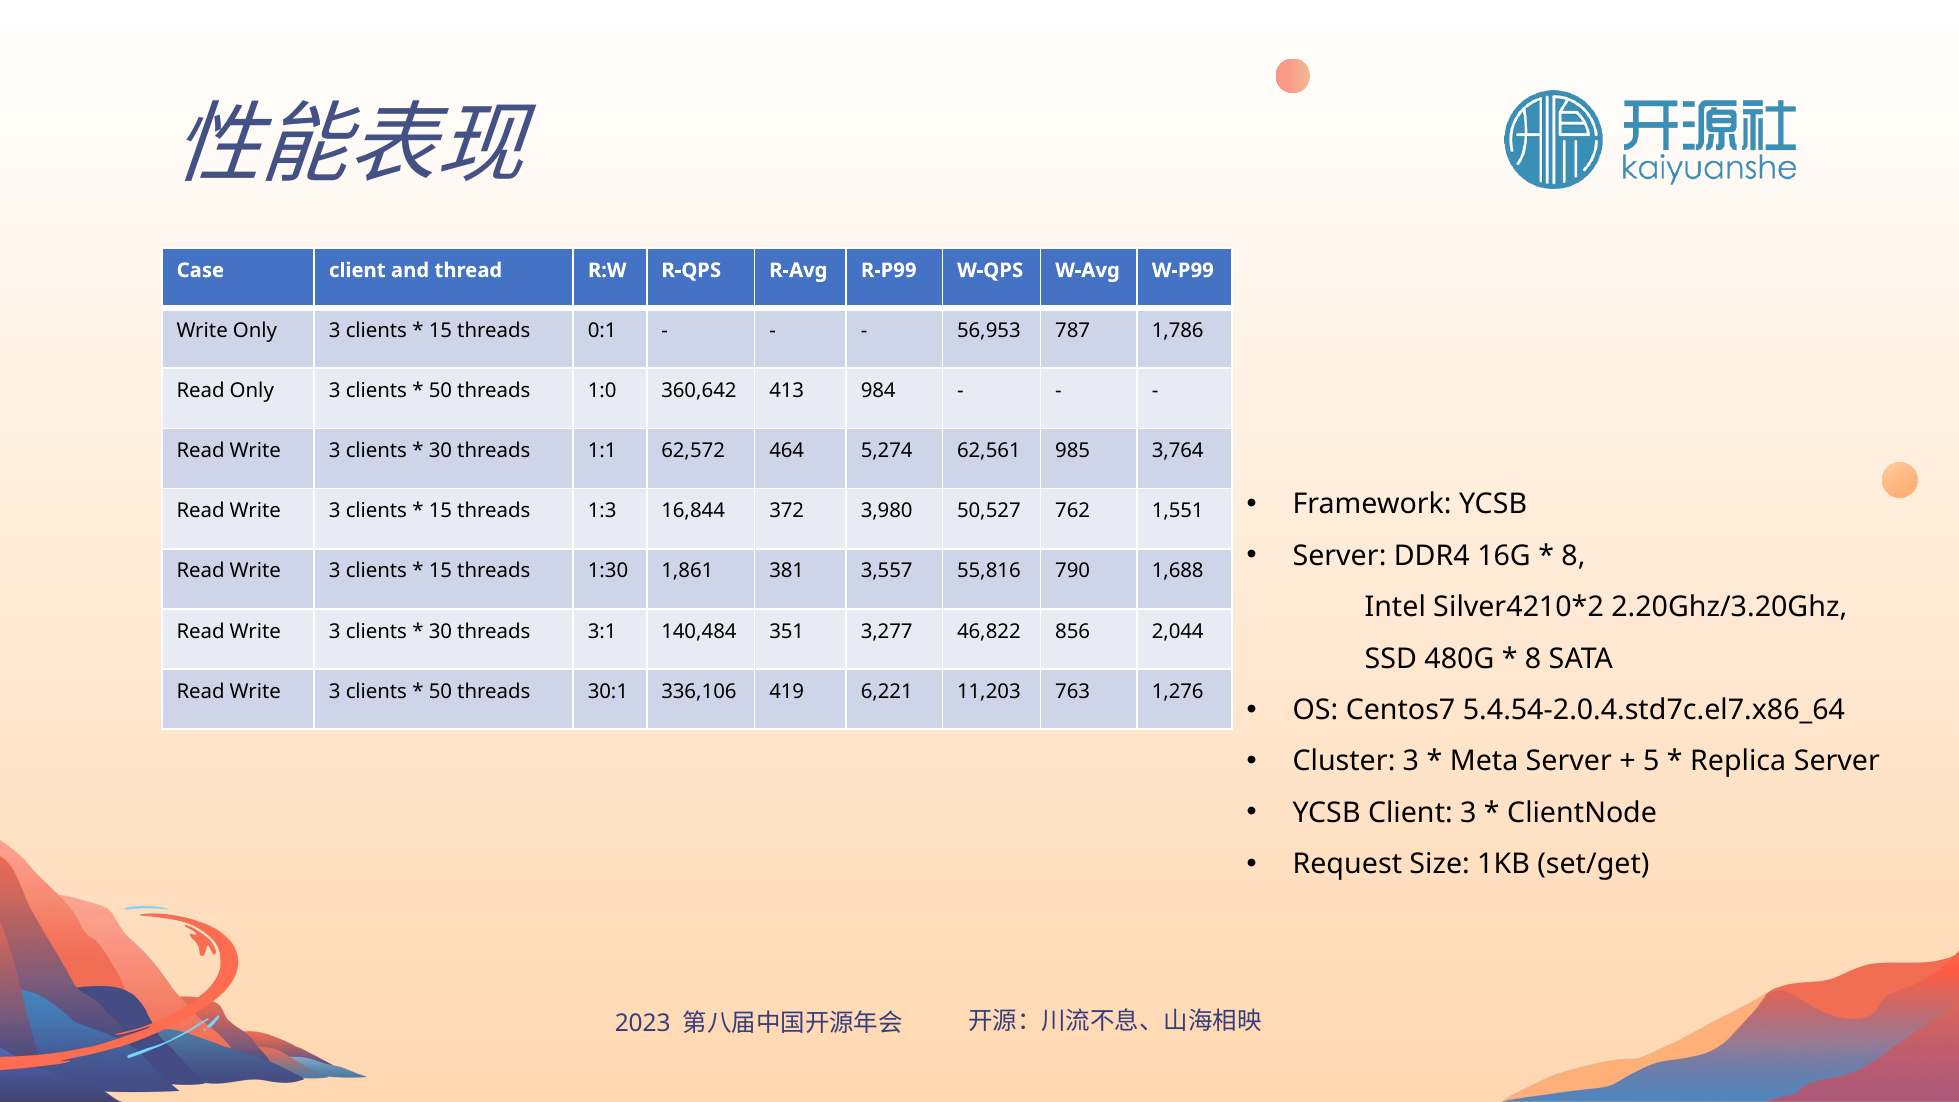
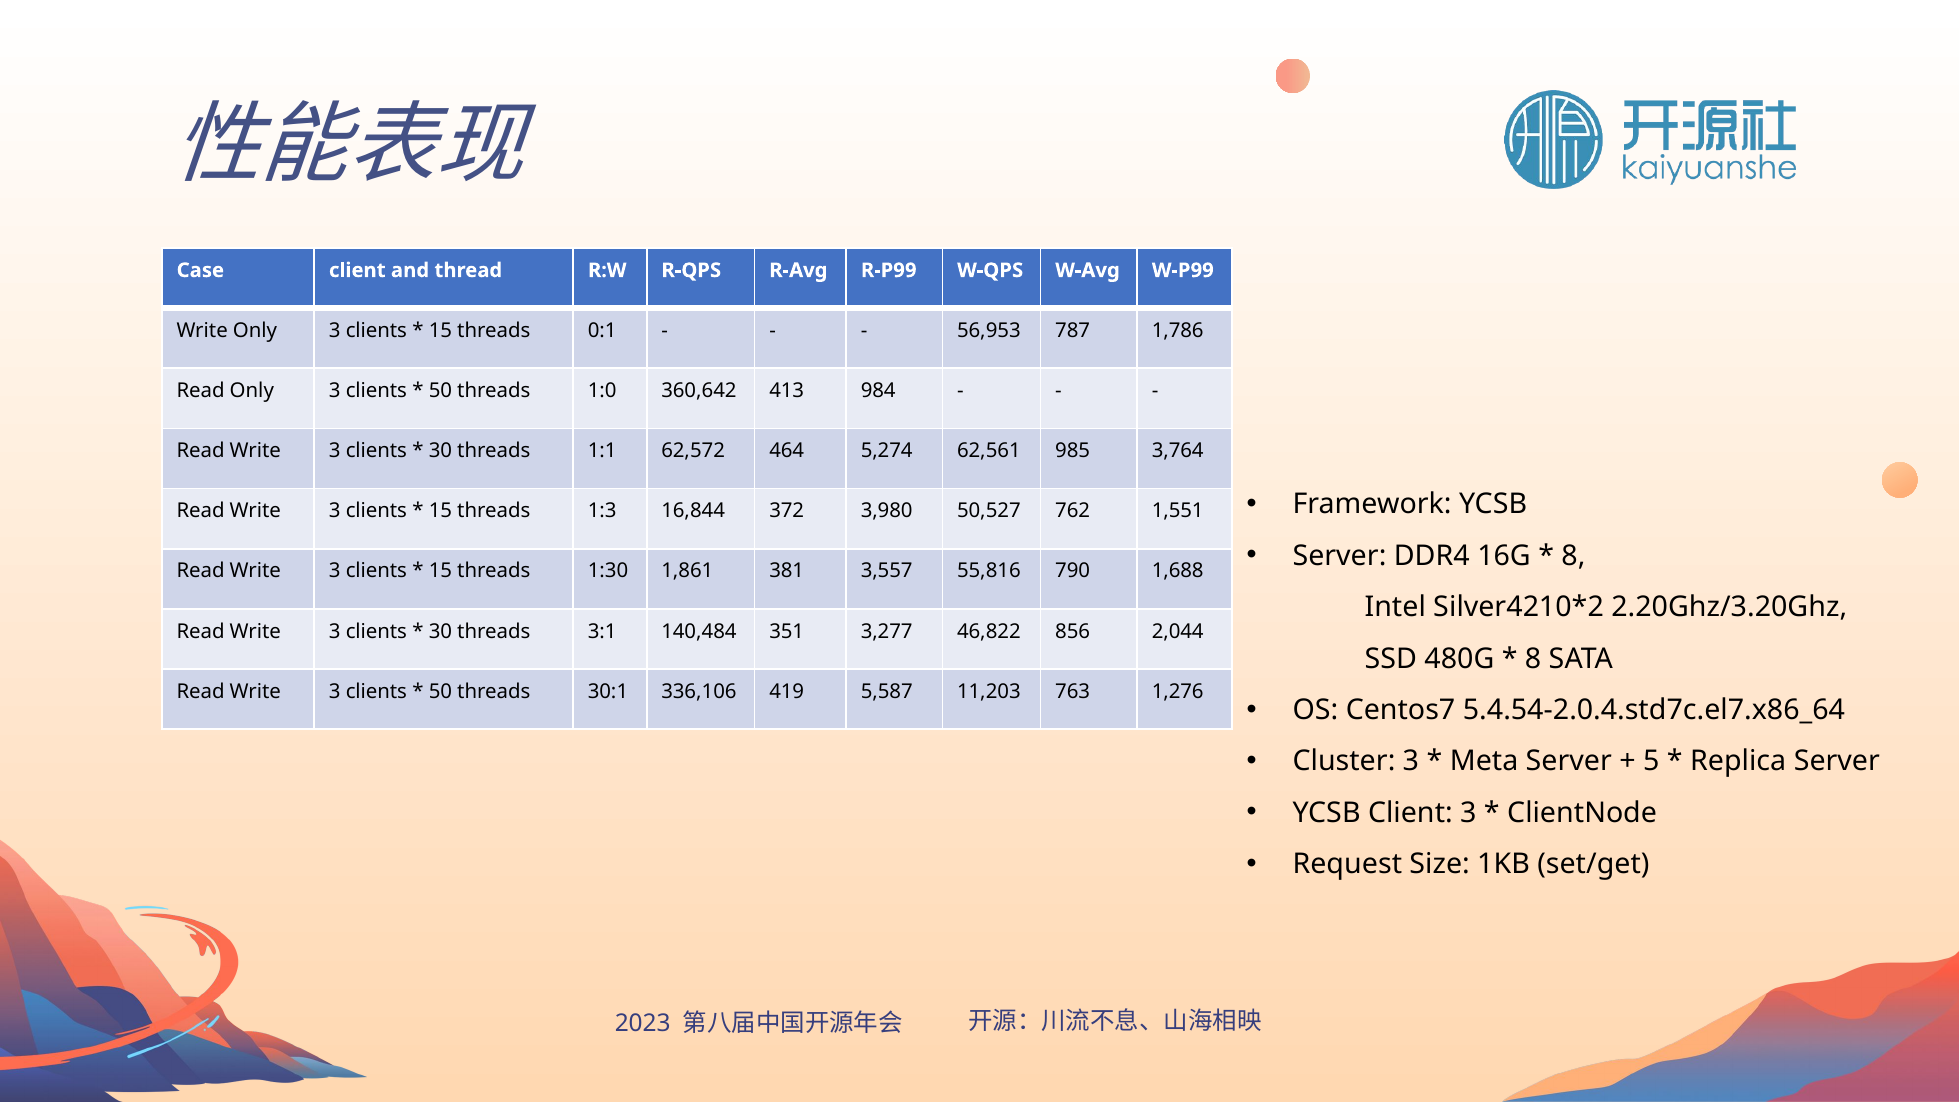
6,221: 6,221 -> 5,587 (887, 691)
